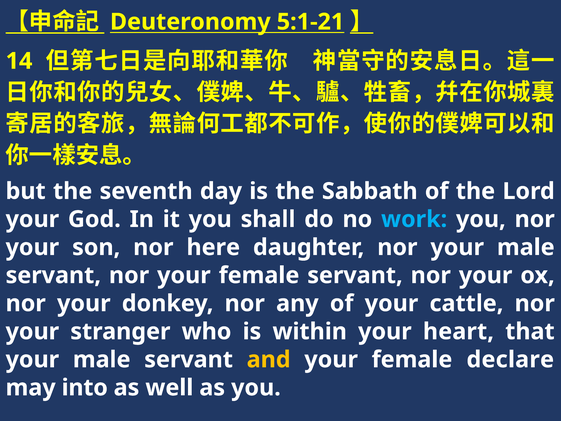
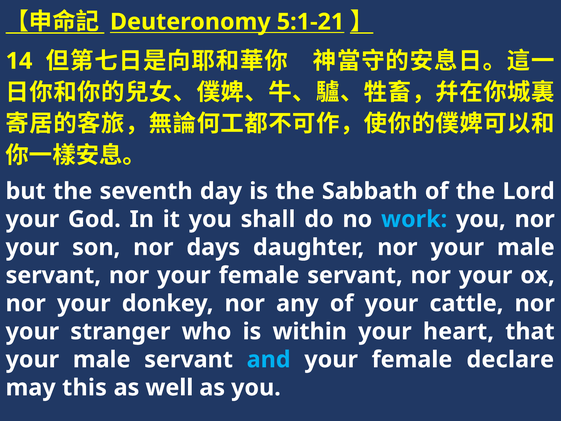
here: here -> days (213, 247)
and colour: yellow -> light blue (269, 359)
into: into -> this (85, 387)
